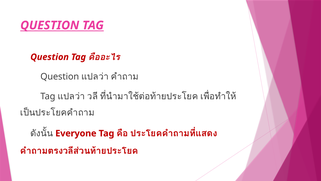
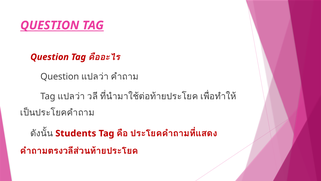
Everyone: Everyone -> Students (76, 133)
